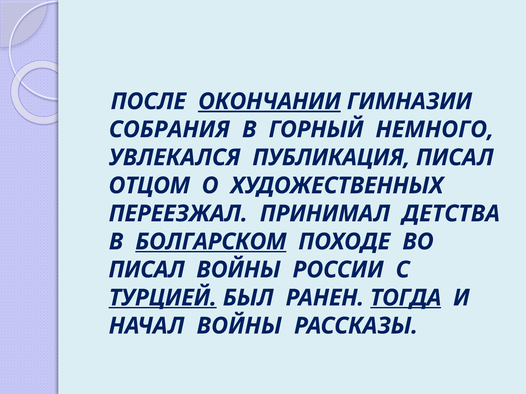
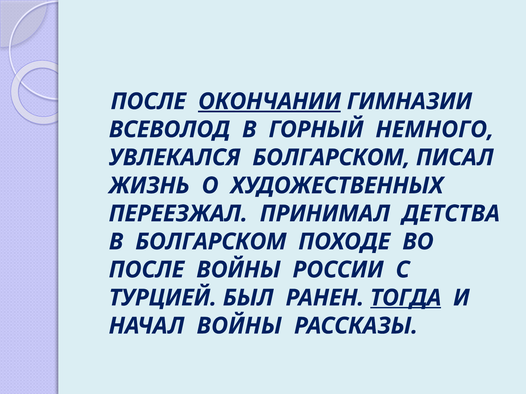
СОБРАНИЯ: СОБРАНИЯ -> ВСЕВОЛОД (169, 130)
УВЛЕКАЛСЯ ПУБЛИКАЦИЯ: ПУБЛИКАЦИЯ -> БОЛГАРСКОМ (331, 158)
ОТЦОМ: ОТЦОМ -> ЖИЗНЬ (149, 186)
БОЛГАРСКОМ underline: present -> none (211, 242)
ПИСАЛ: ПИСАЛ -> ПОСЛЕ (146, 270)
ТУРЦИЕЙ underline: present -> none (163, 298)
